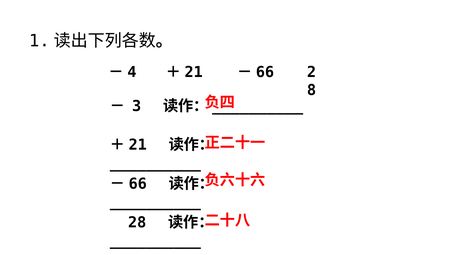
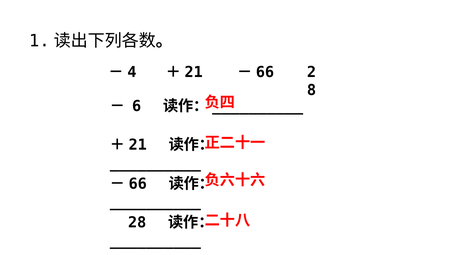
3: 3 -> 6 (137, 106)
